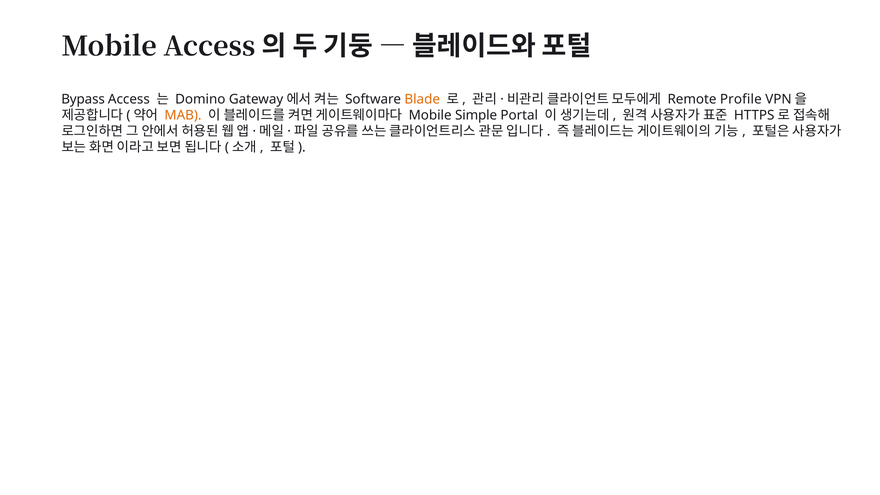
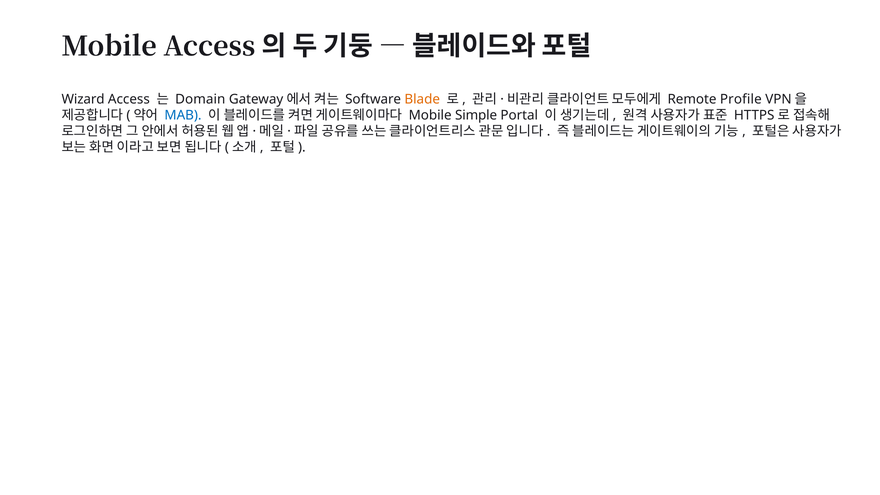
Bypass: Bypass -> Wizard (83, 99)
Domino: Domino -> Domain (200, 99)
MAB colour: orange -> blue (183, 115)
